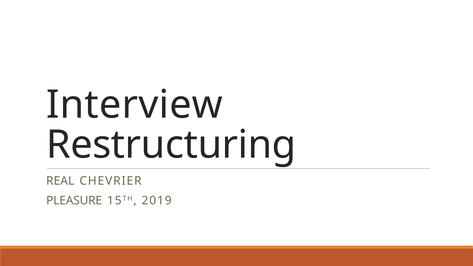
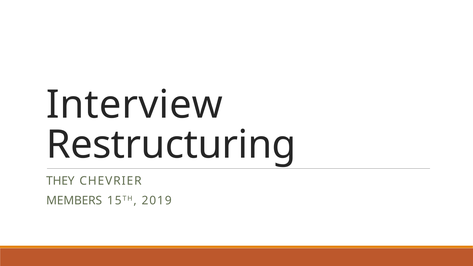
REAL: REAL -> THEY (60, 181)
PLEASURE: PLEASURE -> MEMBERS (74, 201)
